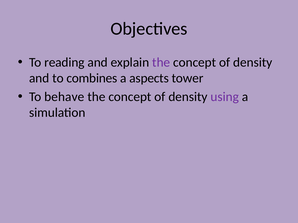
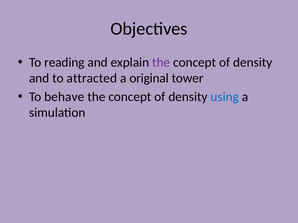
combines: combines -> attracted (92, 78)
aspects: aspects -> original (149, 78)
using colour: purple -> blue (225, 97)
